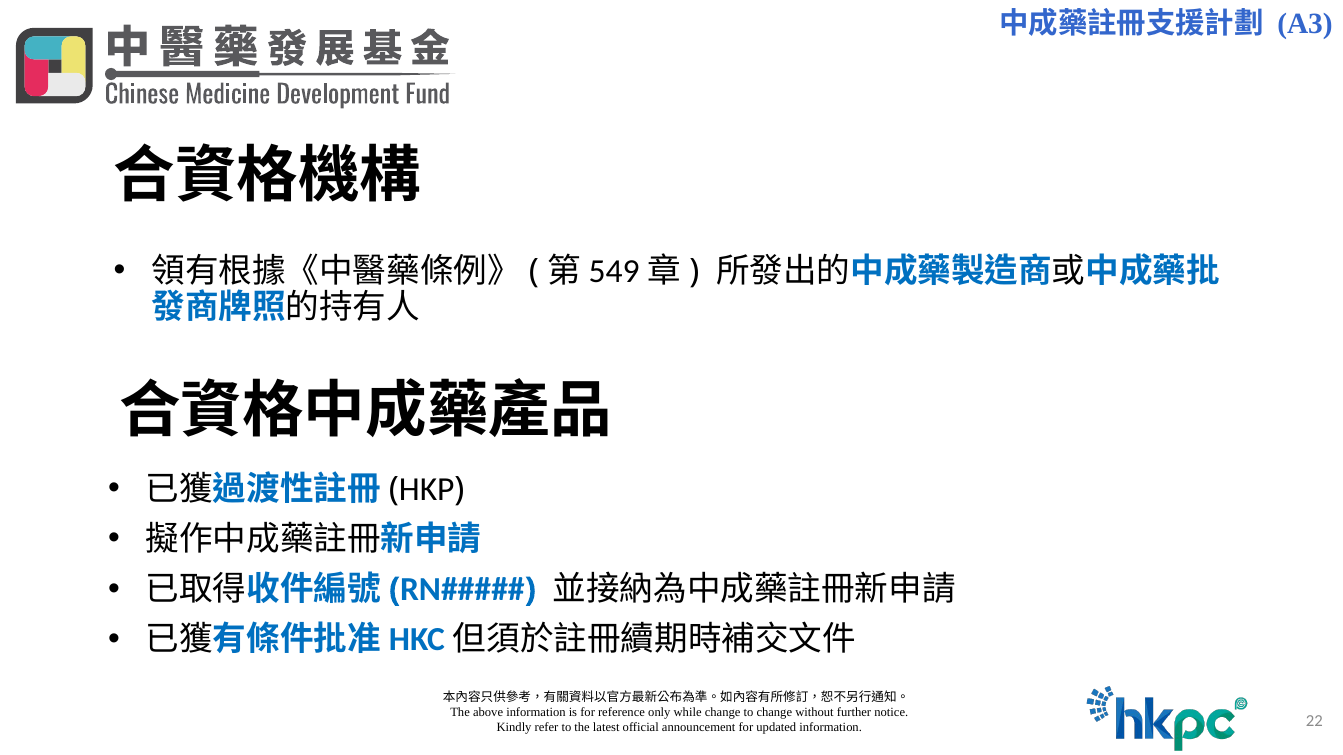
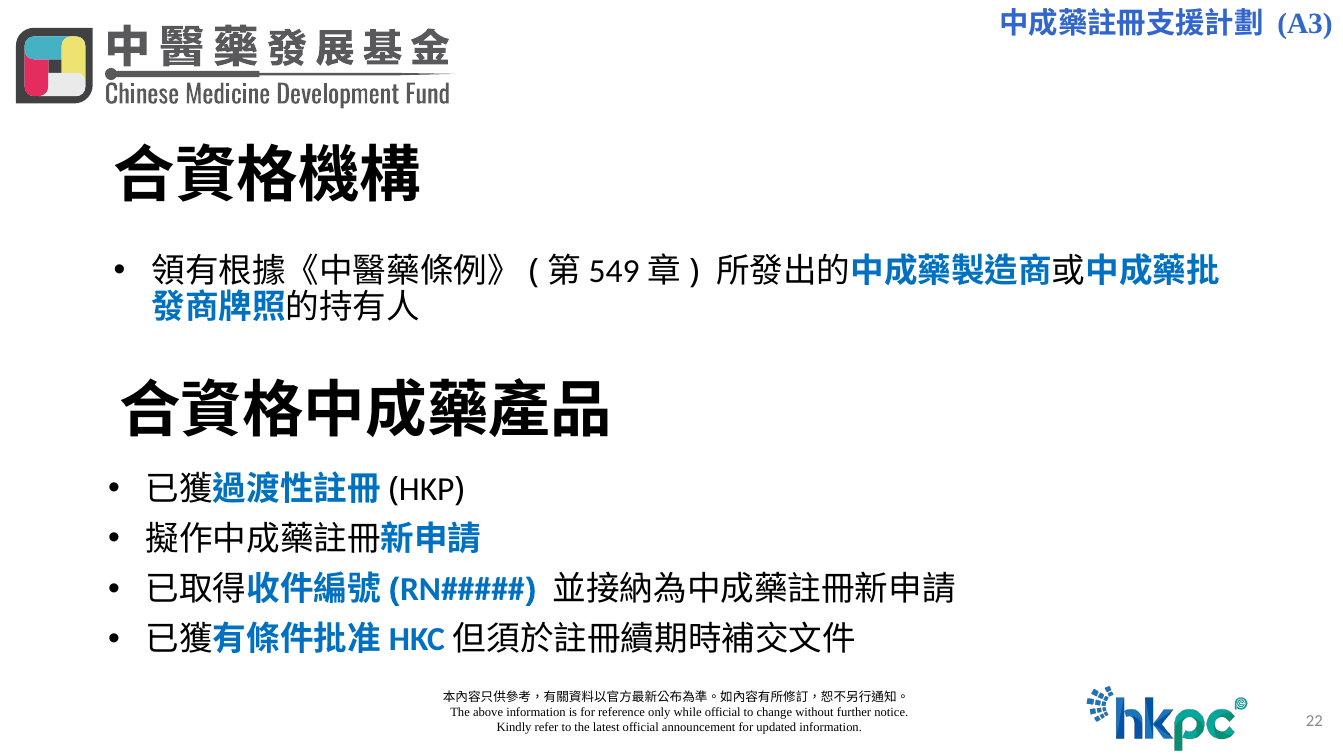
while change: change -> official (723, 713)
